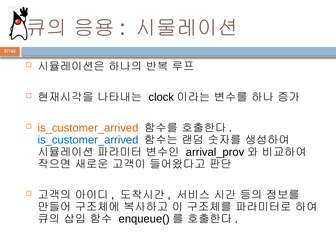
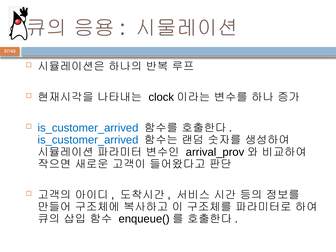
is_customer_arrived colour: orange -> blue (88, 128)
